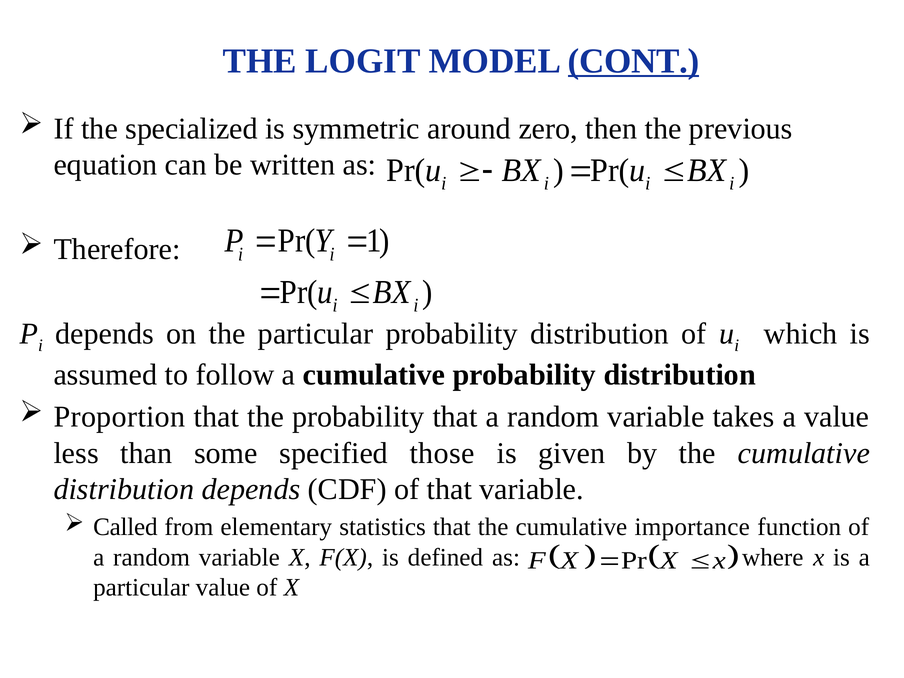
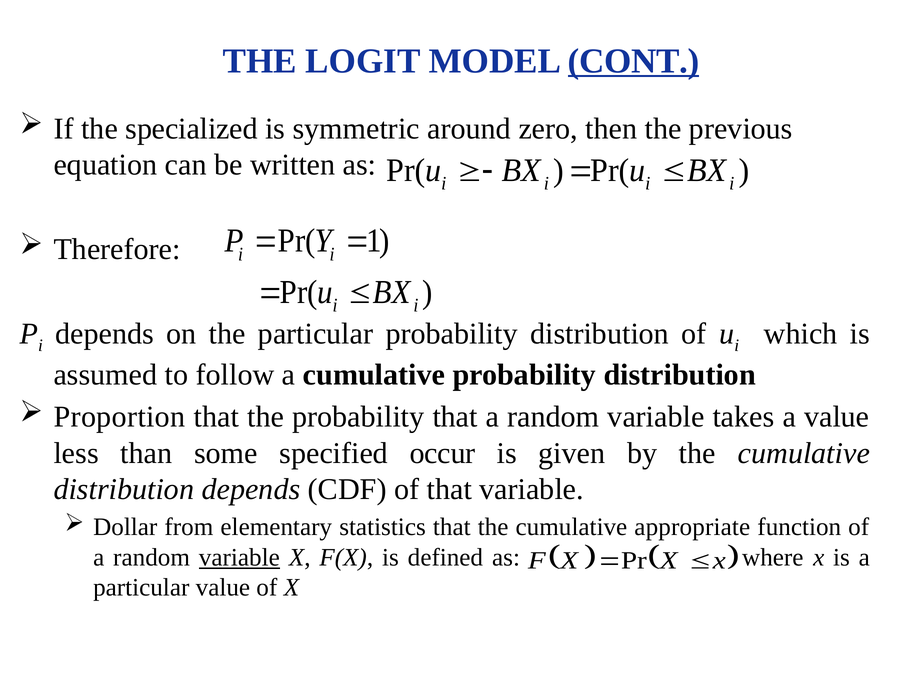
those: those -> occur (442, 453)
Called: Called -> Dollar (125, 527)
importance: importance -> appropriate (692, 527)
variable underline: none -> present (239, 557)
